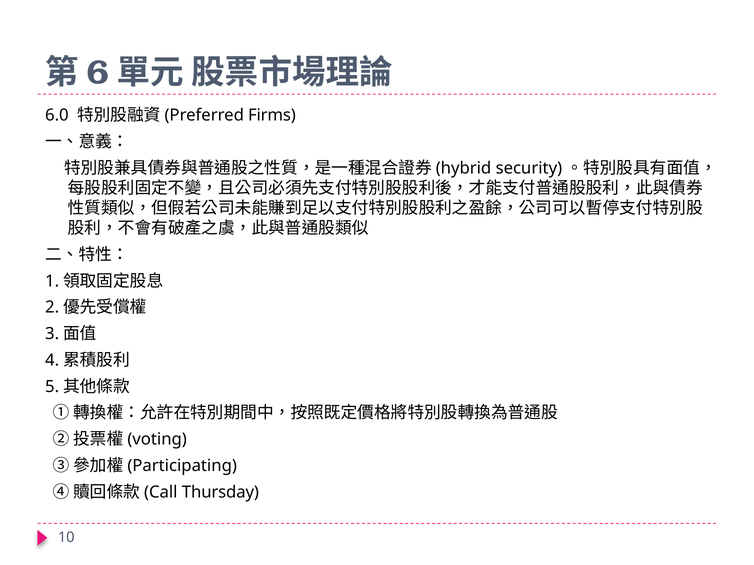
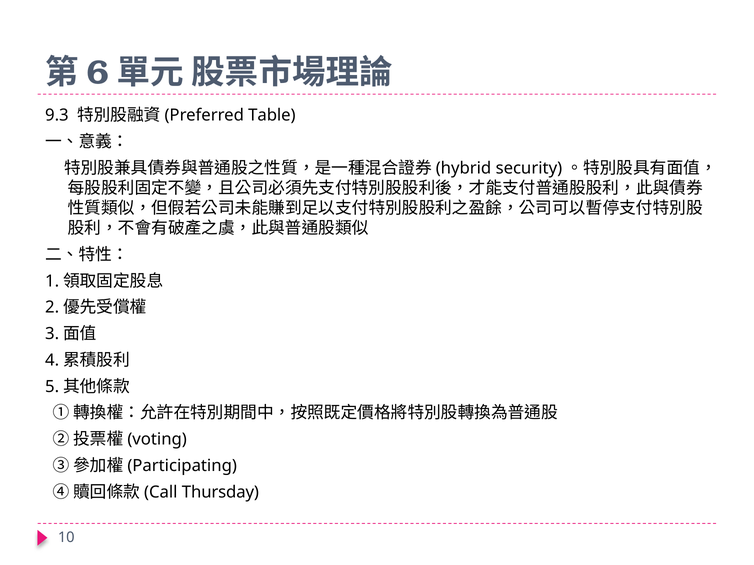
6.0: 6.0 -> 9.3 (57, 115)
Firms: Firms -> Table (272, 115)
